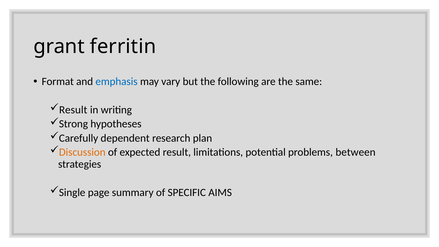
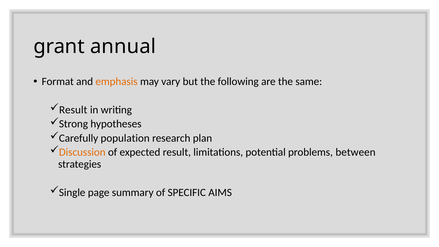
ferritin: ferritin -> annual (123, 46)
emphasis colour: blue -> orange (117, 82)
dependent: dependent -> population (125, 138)
